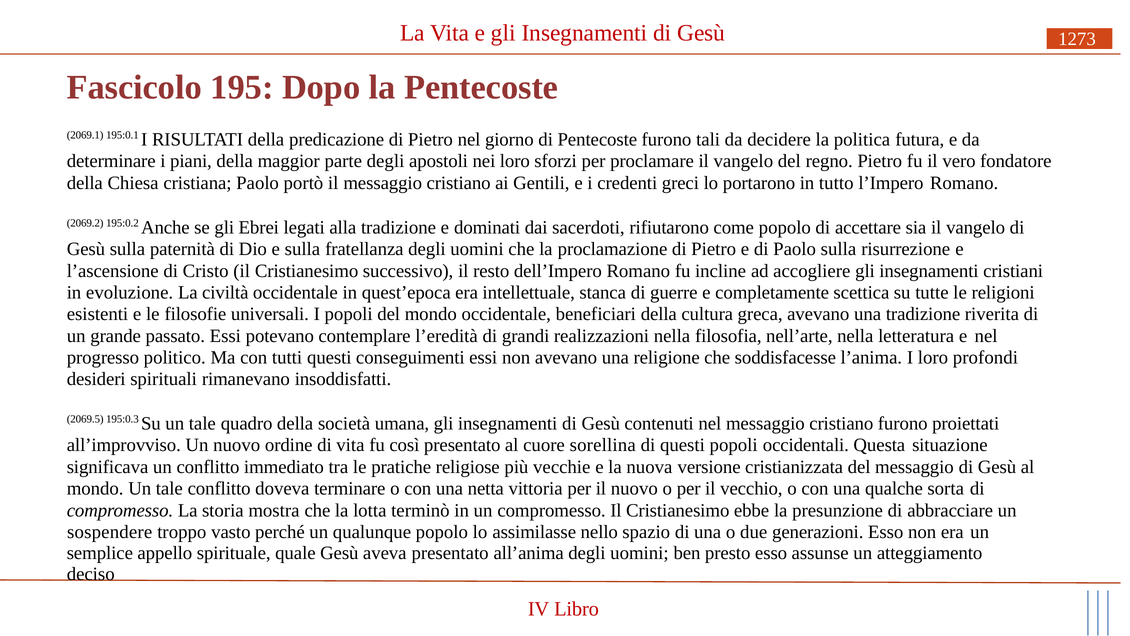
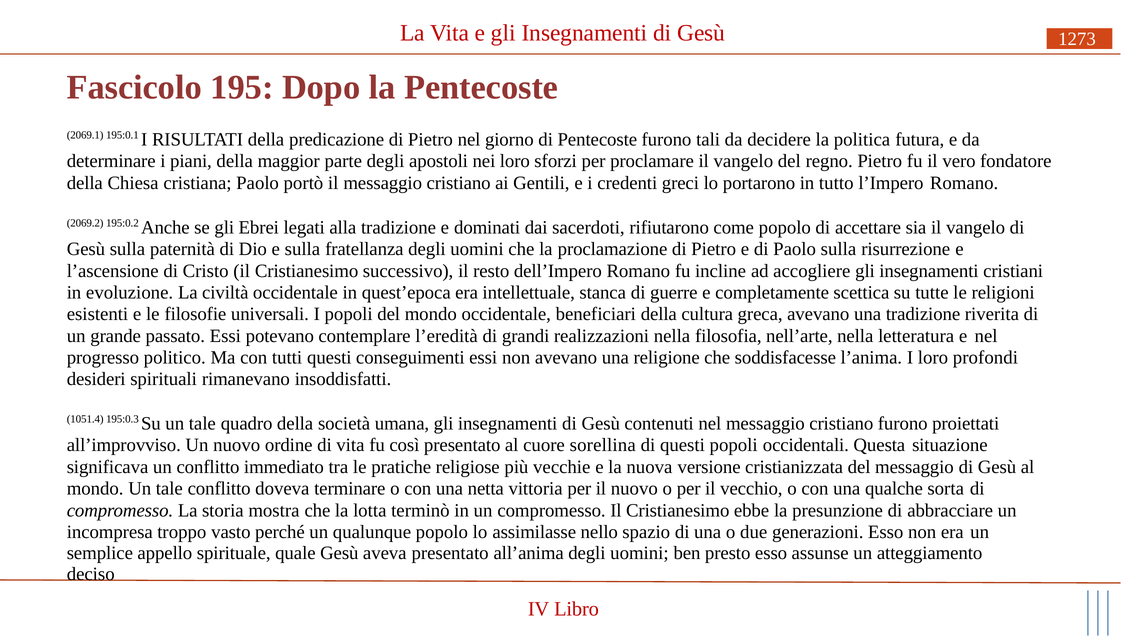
2069.5: 2069.5 -> 1051.4 (85, 419)
sospendere: sospendere -> incompresa (110, 532)
